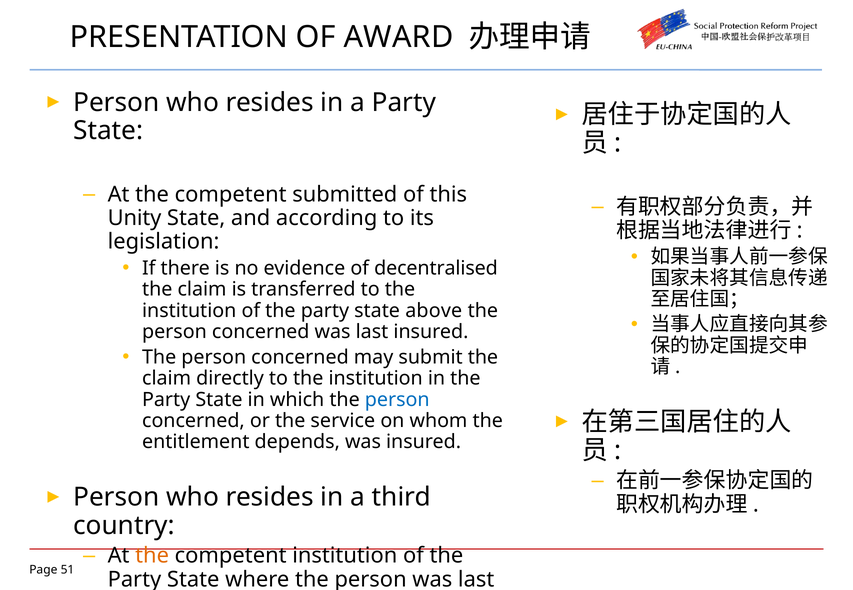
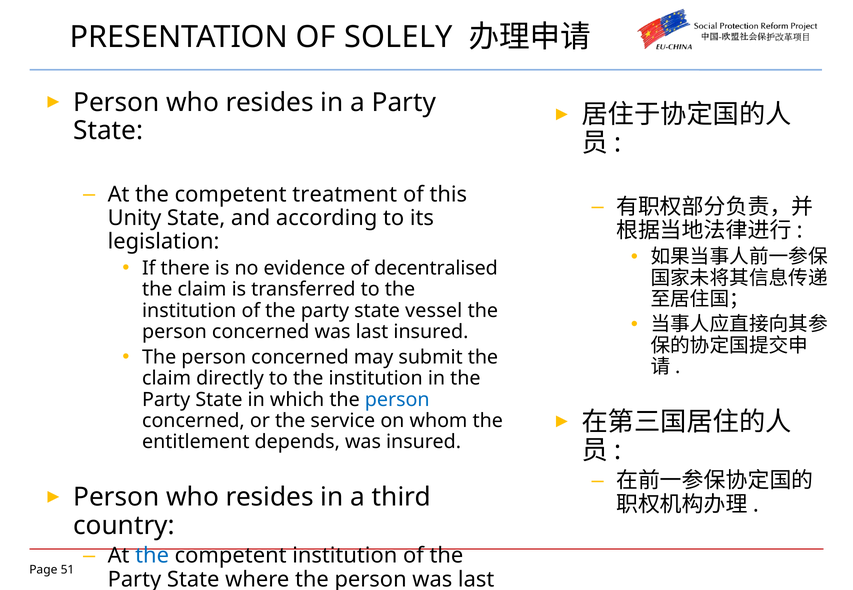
AWARD: AWARD -> SOLELY (398, 37)
submitted: submitted -> treatment (345, 195)
above: above -> vessel (434, 311)
the colour: orange -> blue (152, 556)
